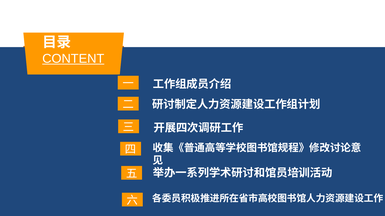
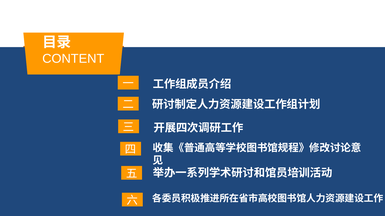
CONTENT underline: present -> none (73, 59)
